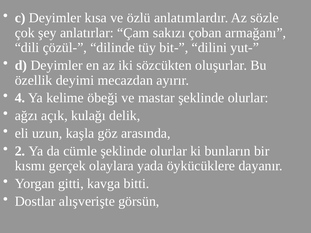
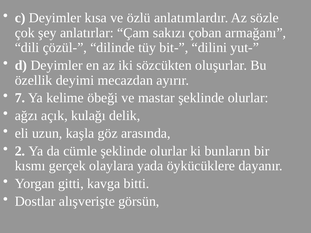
4: 4 -> 7 (20, 98)
